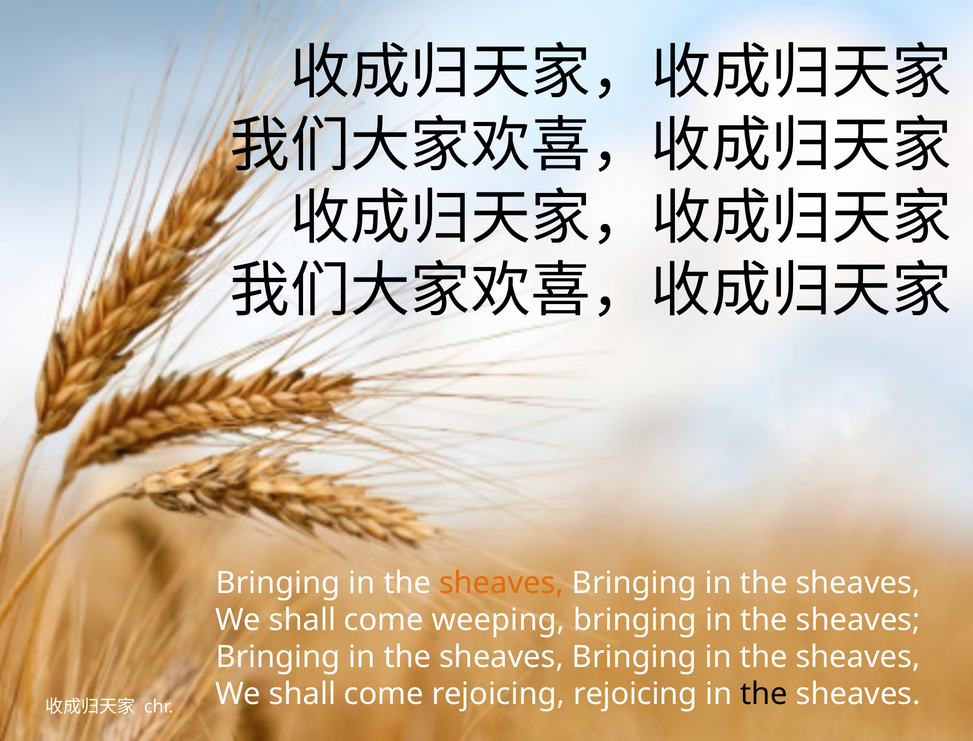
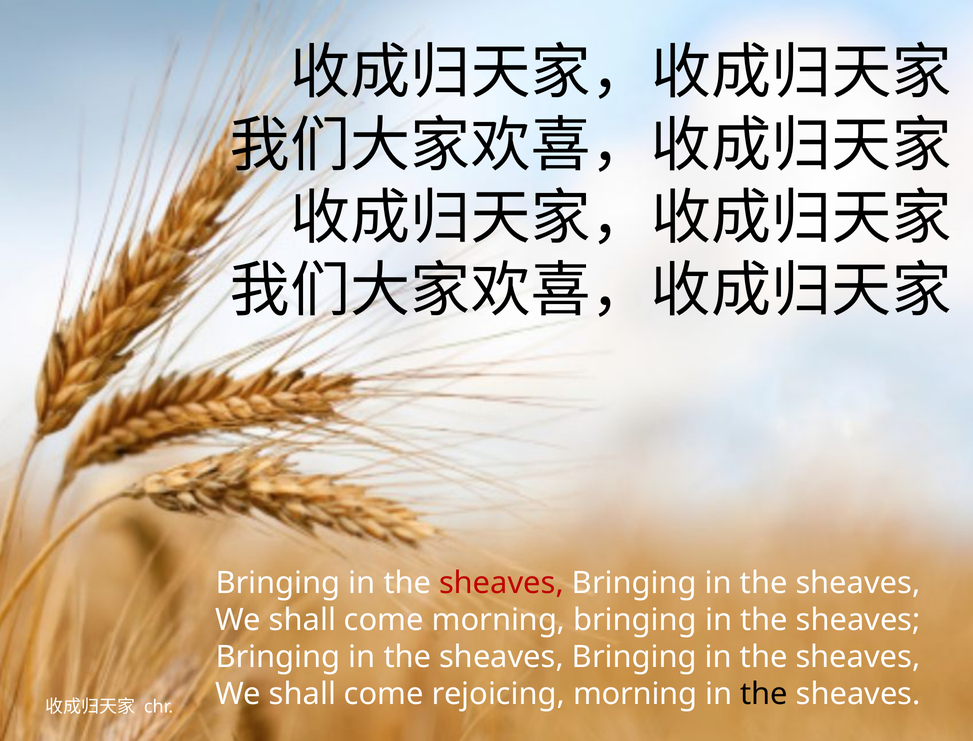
sheaves colour: orange -> red (502, 583)
come weeping: weeping -> morning (499, 620)
rejoicing rejoicing: rejoicing -> morning (635, 694)
